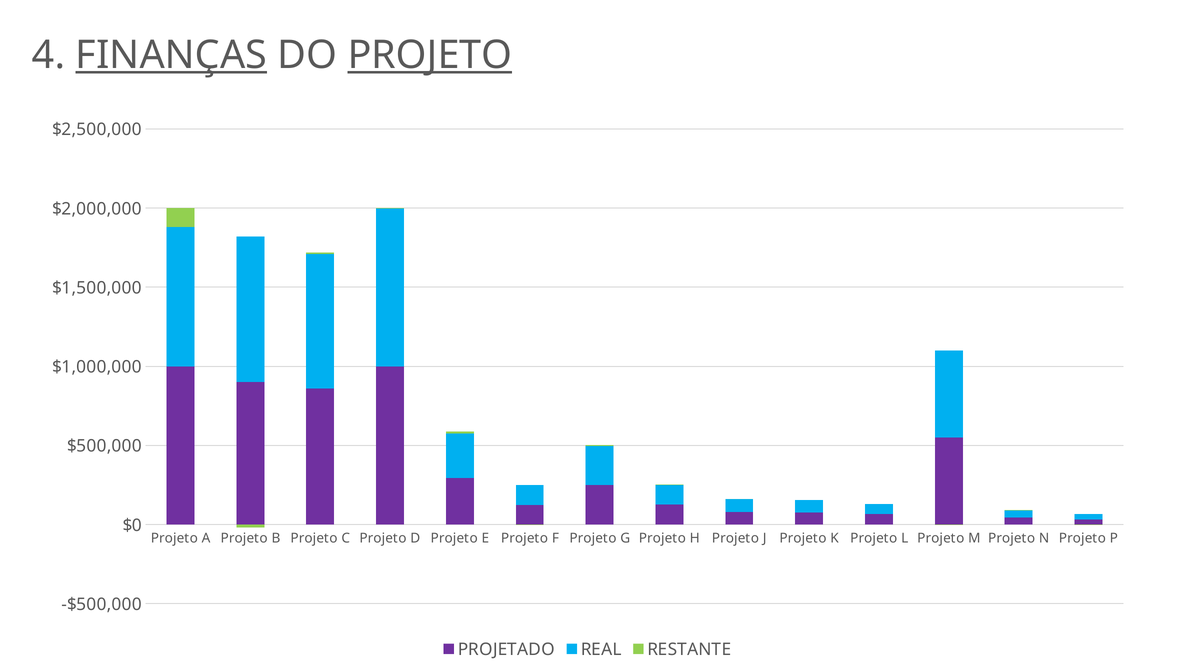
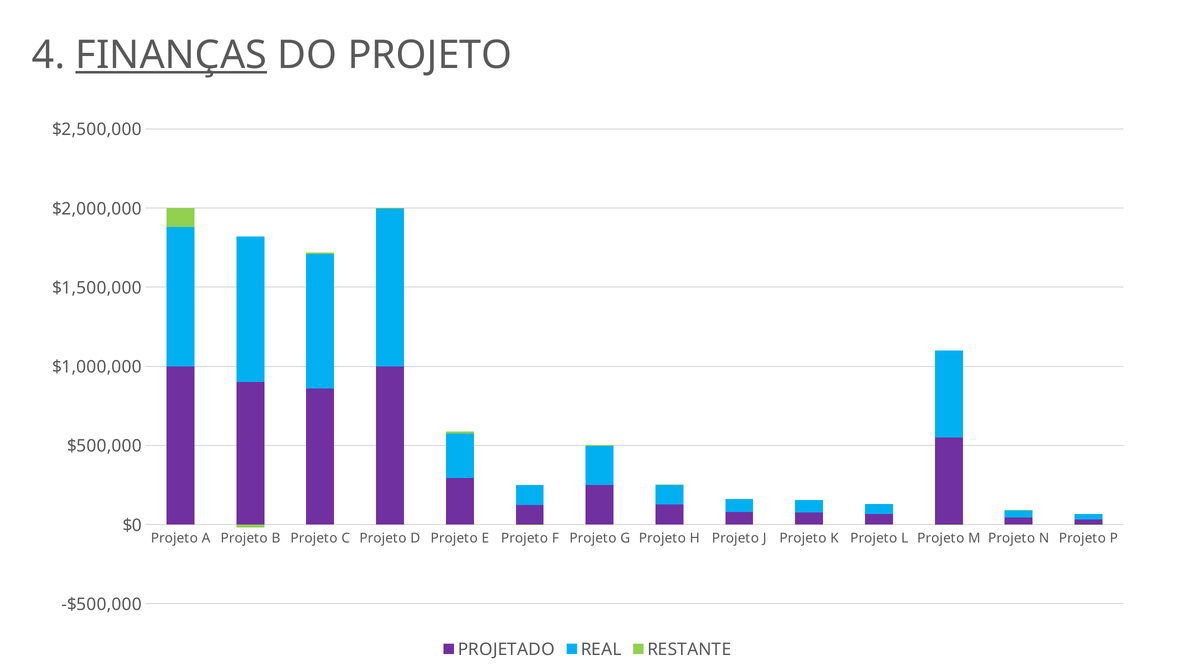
PROJETO underline: present -> none (430, 55)
